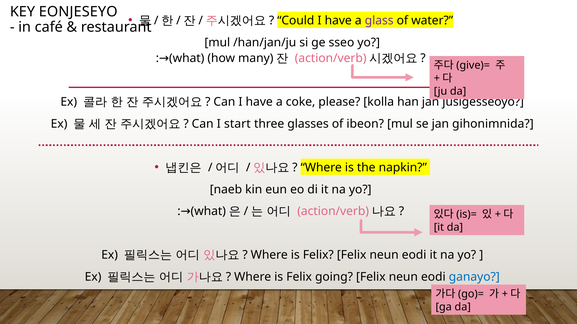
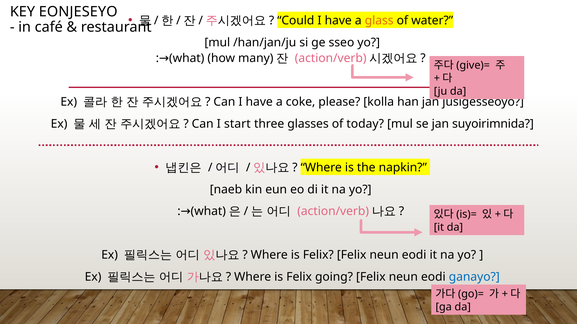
glass colour: purple -> orange (379, 21)
ibeon: ibeon -> today (365, 124)
gihonimnida: gihonimnida -> suyoirimnida (493, 124)
